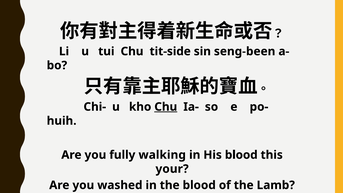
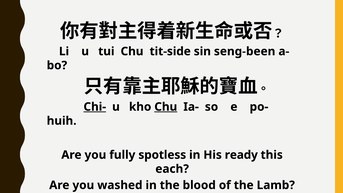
Chi- underline: none -> present (95, 107)
walking: walking -> spotless (162, 155)
His blood: blood -> ready (241, 155)
your: your -> each (172, 169)
